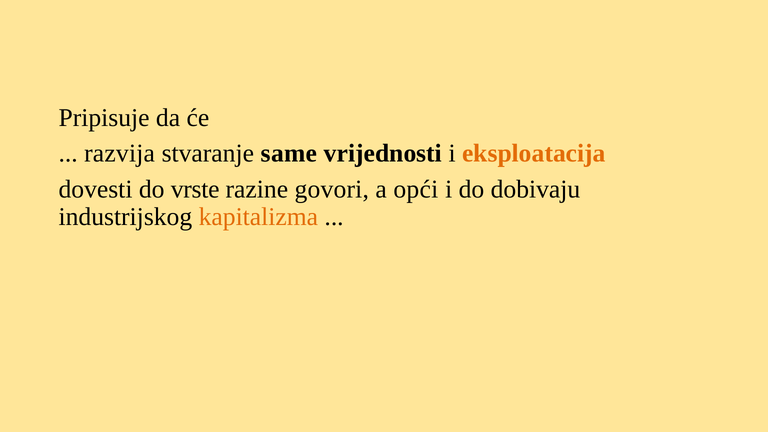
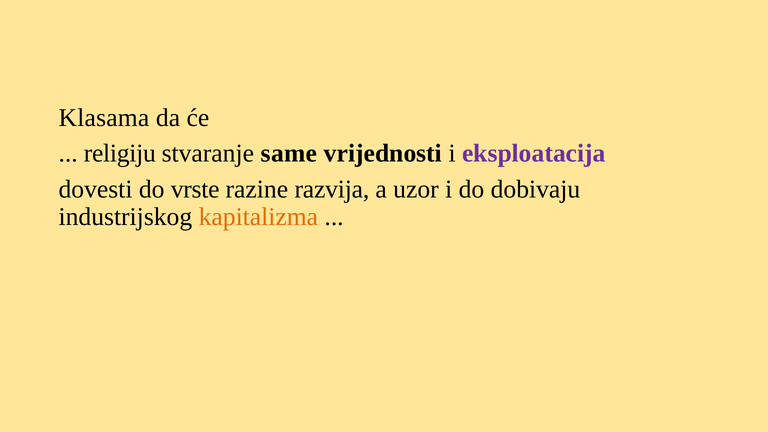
Pripisuje: Pripisuje -> Klasama (104, 118)
razvija: razvija -> religiju (120, 154)
eksploatacija colour: orange -> purple (534, 154)
govori: govori -> razvija (332, 189)
opći: opći -> uzor (416, 189)
